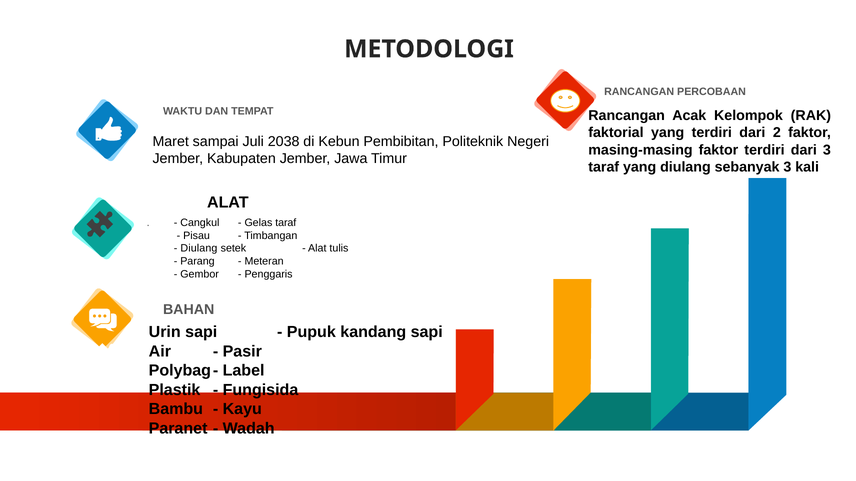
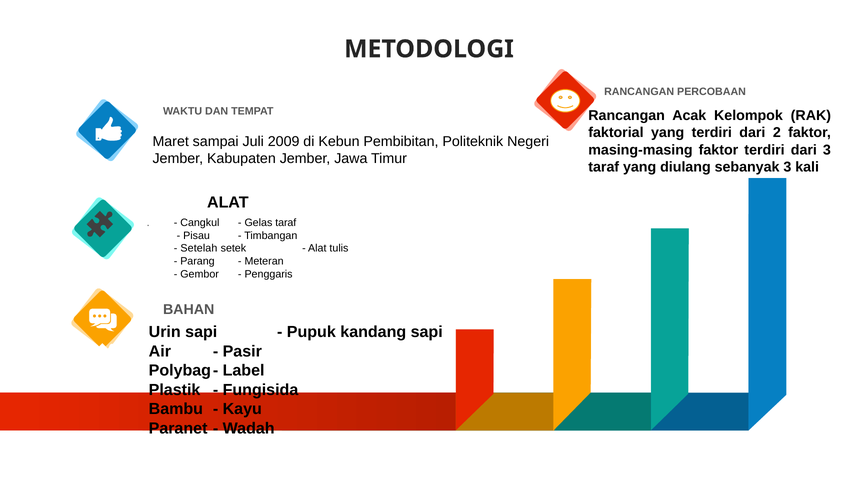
2038: 2038 -> 2009 (284, 142)
Diulang: Diulang -> Setelah (199, 249)
